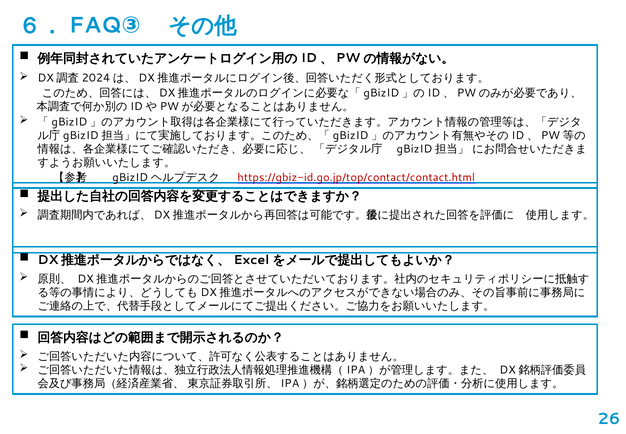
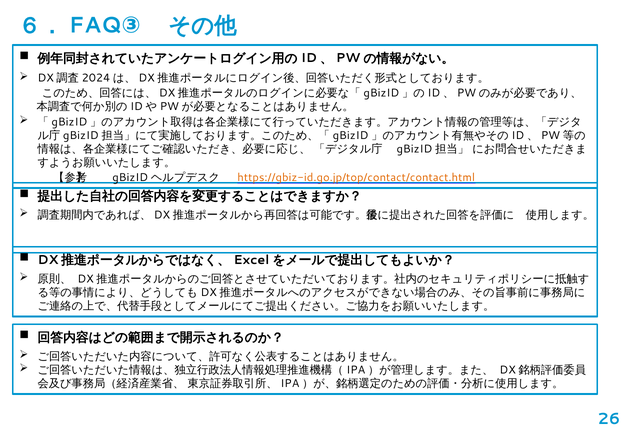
https://gbiz-id.go.jp/top/contact/contact.html colour: red -> orange (356, 177)
